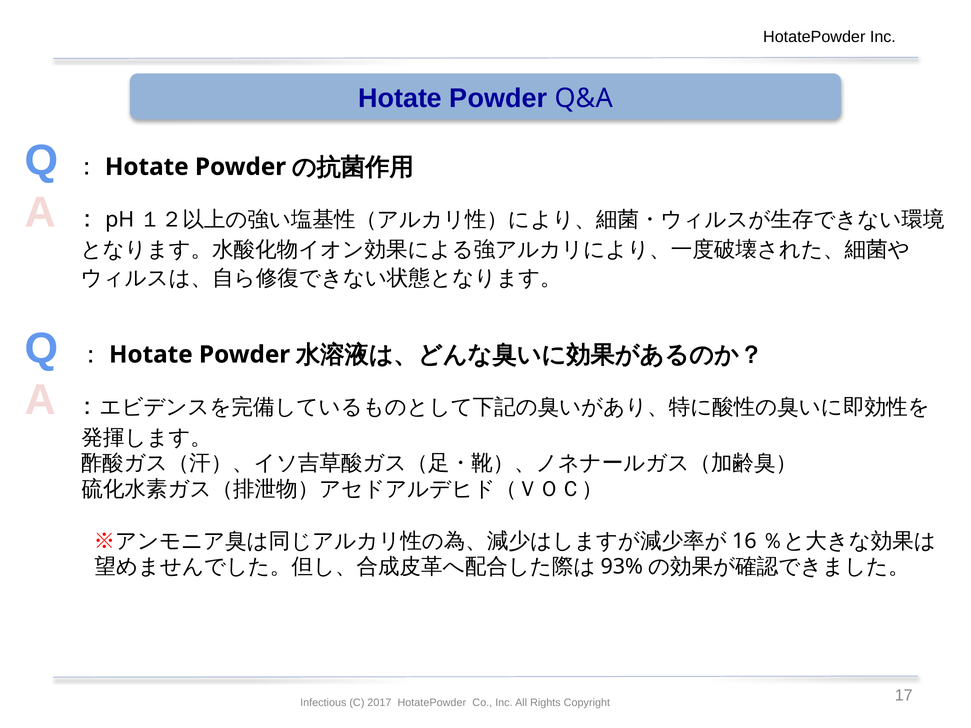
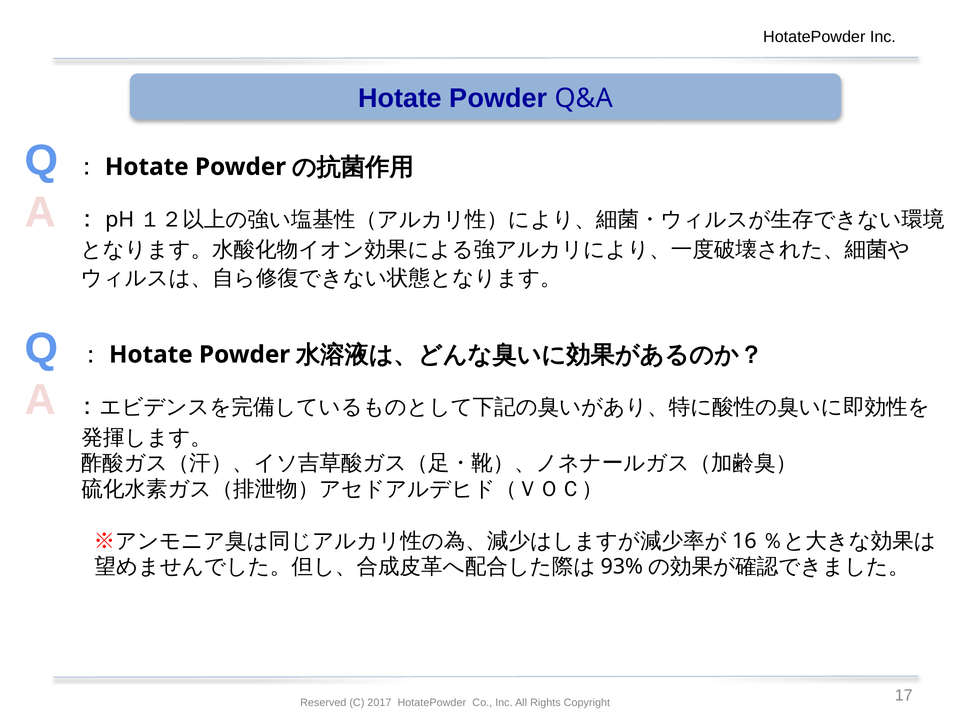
Infectious: Infectious -> Reserved (323, 703)
